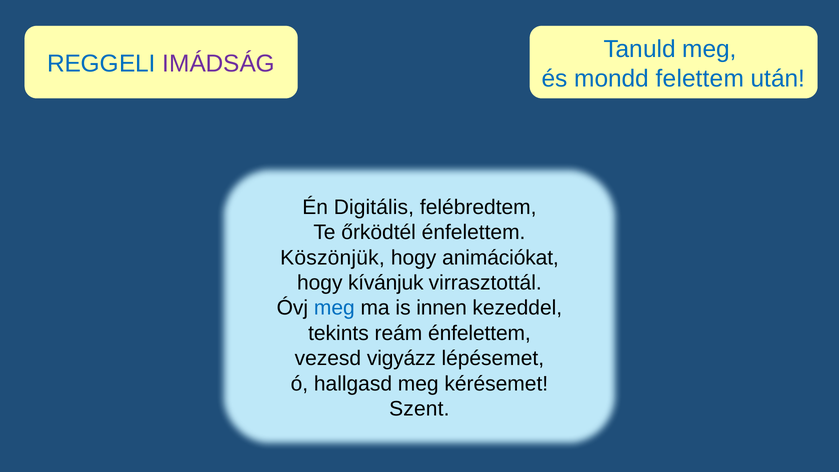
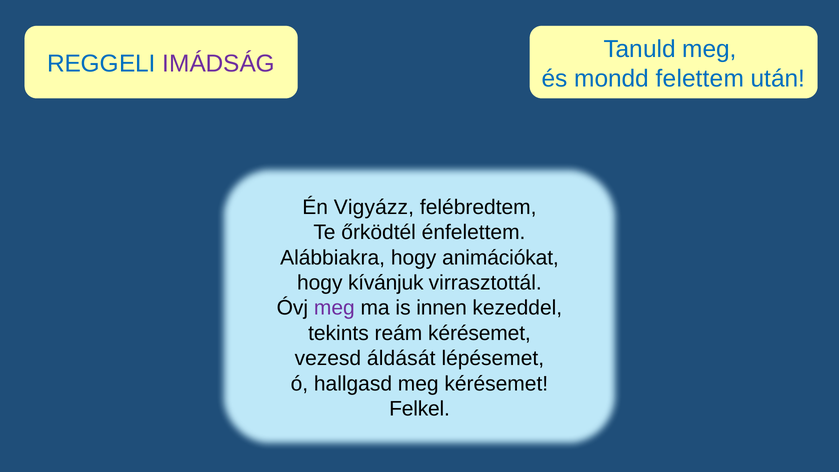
Digitális: Digitális -> Vigyázz (374, 207)
Köszönjük: Köszönjük -> Alábbiakra (333, 258)
meg colour: blue -> purple (334, 308)
reám énfelettem: énfelettem -> kérésemet (479, 333)
vigyázz: vigyázz -> áldását (401, 358)
Szent: Szent -> Felkel (420, 409)
